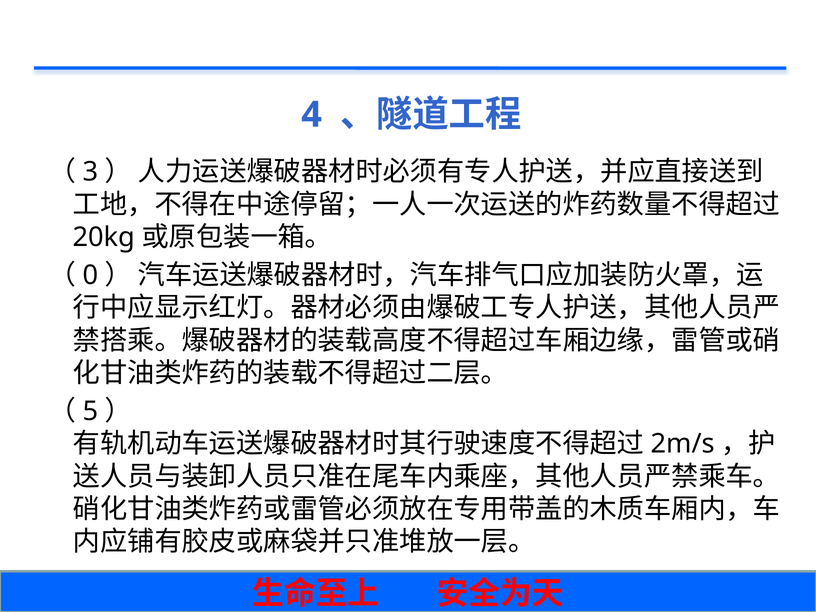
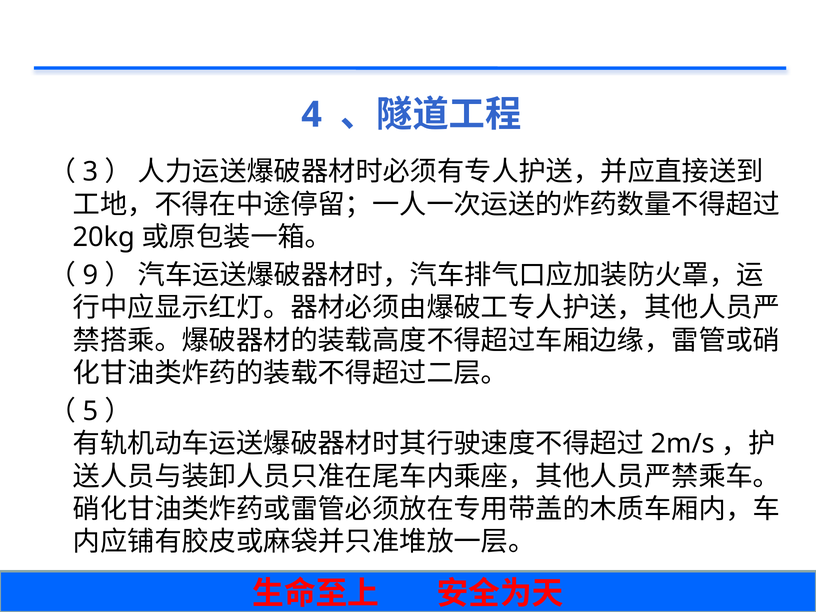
0: 0 -> 9 (90, 275)
